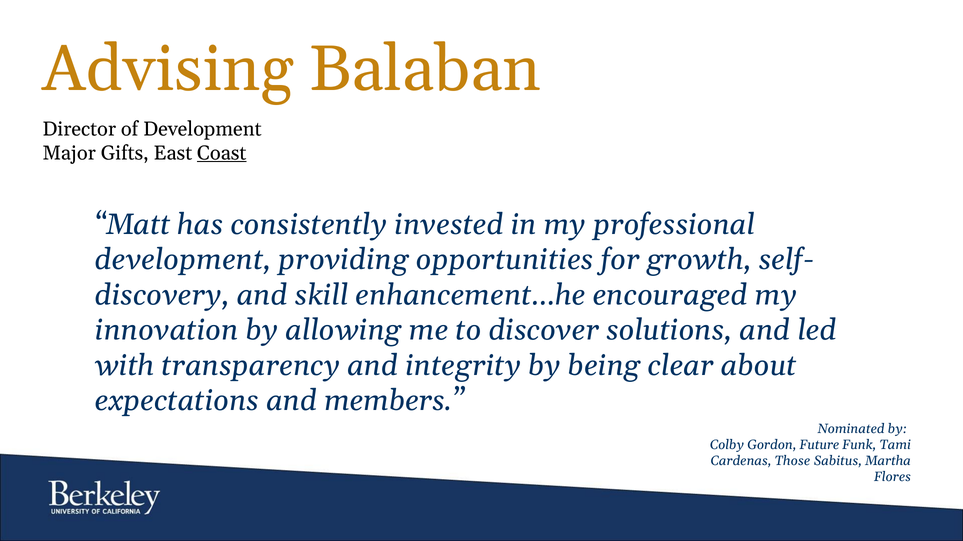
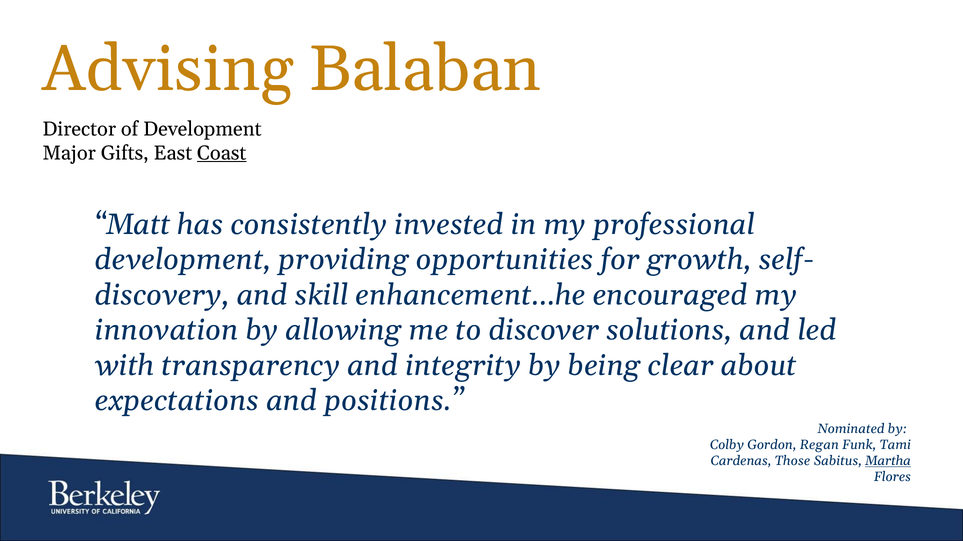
members: members -> positions (394, 401)
Future: Future -> Regan (819, 446)
Martha underline: none -> present (888, 462)
